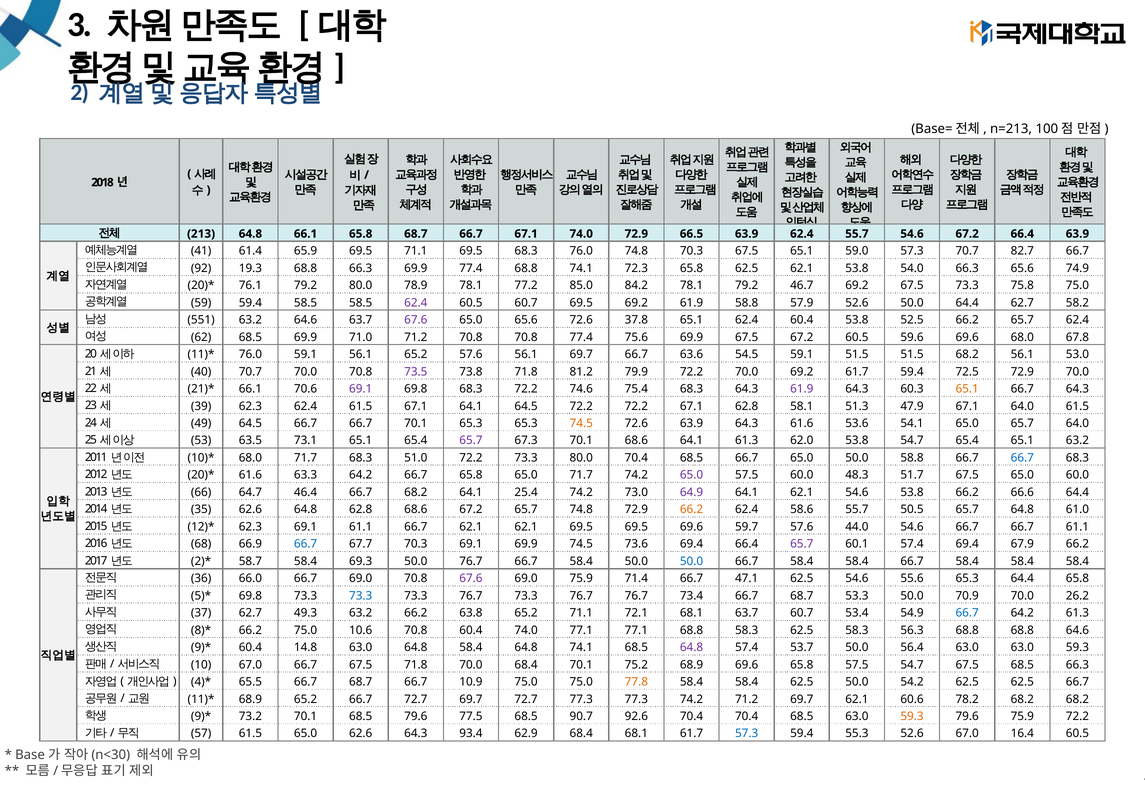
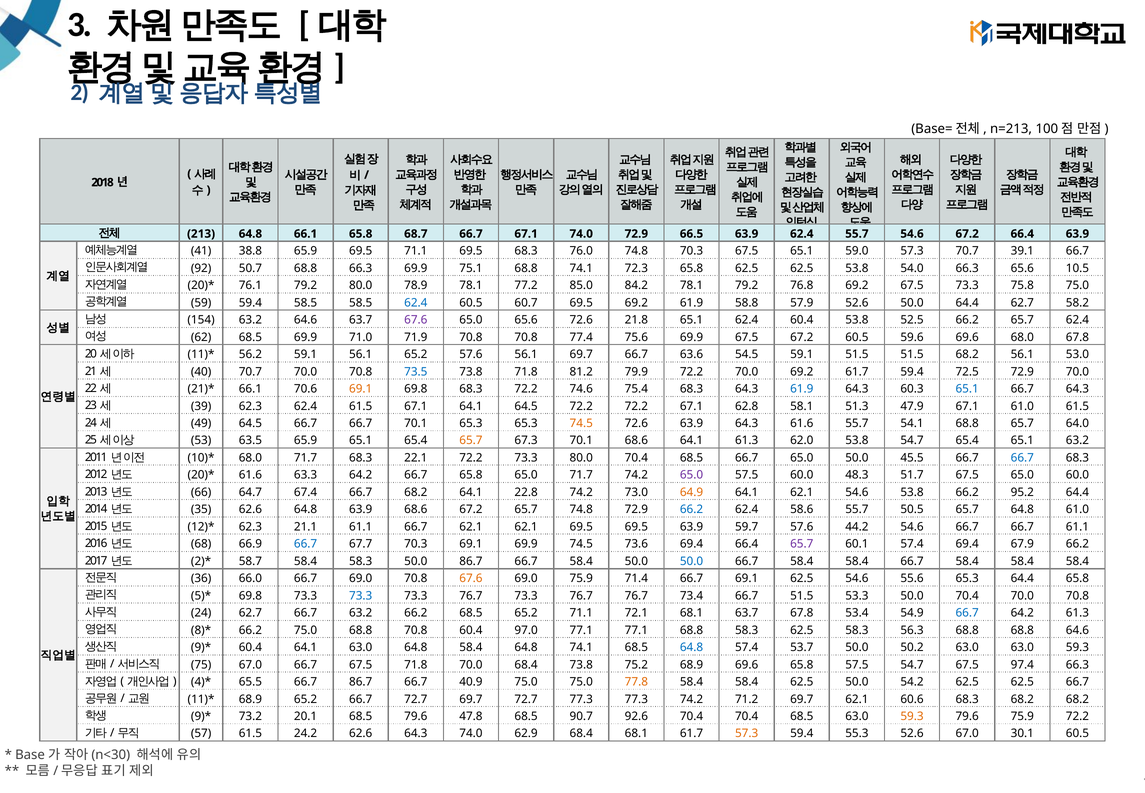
61.4: 61.4 -> 38.8 (250, 251)
82.7: 82.7 -> 39.1 (1022, 251)
19.3: 19.3 -> 50.7 (250, 268)
69.9 77.4: 77.4 -> 75.1 (471, 268)
65.8 62.5 62.1: 62.1 -> 62.5 (802, 268)
74.9: 74.9 -> 10.5 (1077, 268)
46.7: 46.7 -> 76.8 (802, 285)
62.4 colour: purple -> blue (416, 303)
551: 551 -> 154 (201, 320)
37.8: 37.8 -> 21.8 (636, 320)
71.0 71.2: 71.2 -> 71.9 (416, 337)
76.0: 76.0 -> 56.2 (250, 354)
73.5 colour: purple -> blue (416, 372)
69.1 colour: purple -> orange (361, 389)
61.9 colour: purple -> blue (802, 389)
65.1 colour: orange -> blue (967, 389)
67.1 64.0: 64.0 -> 61.0 (1022, 406)
61.6 53.6: 53.6 -> 55.7 (857, 423)
54.1 65.0: 65.0 -> 68.8 (967, 423)
63.5 73.1: 73.1 -> 65.9 (306, 440)
65.7 colour: purple -> orange (471, 440)
51.0: 51.0 -> 22.1 (416, 458)
50.0 58.8: 58.8 -> 45.5 (912, 458)
46.4: 46.4 -> 67.4 (306, 492)
25.4: 25.4 -> 22.8 (526, 492)
64.9 colour: purple -> orange (691, 492)
66.6: 66.6 -> 95.2 (1022, 492)
64.8 62.8: 62.8 -> 63.9 (361, 509)
66.2 colour: orange -> blue (691, 509)
62.3 69.1: 69.1 -> 21.1 (306, 527)
69.5 69.6: 69.6 -> 63.9 (691, 527)
44.0: 44.0 -> 44.2 (857, 527)
58.4 69.3: 69.3 -> 58.3 (361, 561)
50.0 76.7: 76.7 -> 86.7 (471, 561)
67.6 colour: purple -> orange (471, 578)
66.7 47.1: 47.1 -> 69.1 (747, 578)
73.4 66.7 68.7: 68.7 -> 51.5 (802, 595)
50.0 70.9: 70.9 -> 70.4 (967, 595)
26.2: 26.2 -> 70.8 (1077, 595)
37: 37 -> 24 (201, 613)
62.7 49.3: 49.3 -> 66.7 (306, 613)
66.2 63.8: 63.8 -> 68.5 (471, 613)
63.7 60.7: 60.7 -> 67.8 (802, 613)
75.0 10.6: 10.6 -> 68.8 (361, 630)
60.4 74.0: 74.0 -> 97.0 (526, 630)
60.4 14.8: 14.8 -> 64.1 (306, 647)
64.8 colour: purple -> blue (691, 647)
56.4: 56.4 -> 50.2 (912, 647)
10: 10 -> 75 (201, 664)
68.4 70.1: 70.1 -> 73.8 (581, 664)
67.5 68.5: 68.5 -> 97.4 (1022, 664)
65.5 66.7 68.7: 68.7 -> 86.7 (361, 682)
10.9: 10.9 -> 40.9 (471, 682)
60.6 78.2: 78.2 -> 68.3 (967, 699)
73.2 70.1: 70.1 -> 20.1 (306, 716)
77.5: 77.5 -> 47.8 (471, 716)
61.5 65.0: 65.0 -> 24.2 (306, 733)
64.3 93.4: 93.4 -> 74.0 (471, 733)
57.3 colour: blue -> orange (747, 733)
16.4: 16.4 -> 30.1 (1022, 733)
